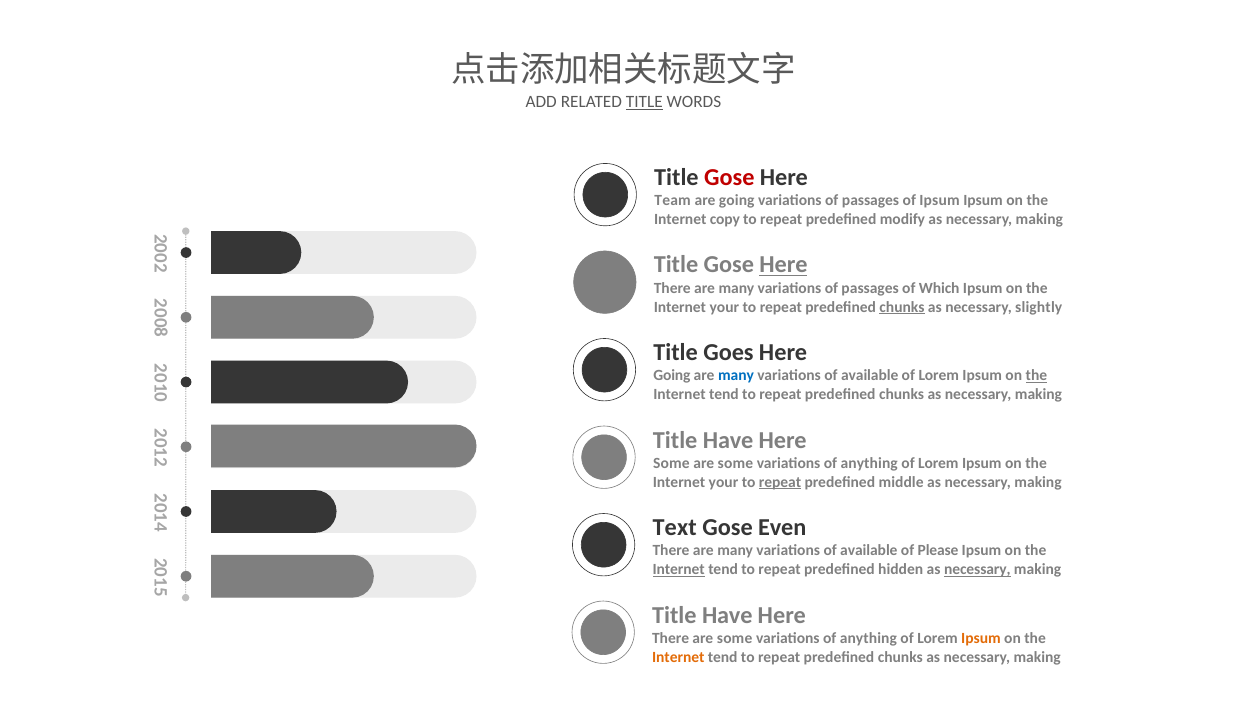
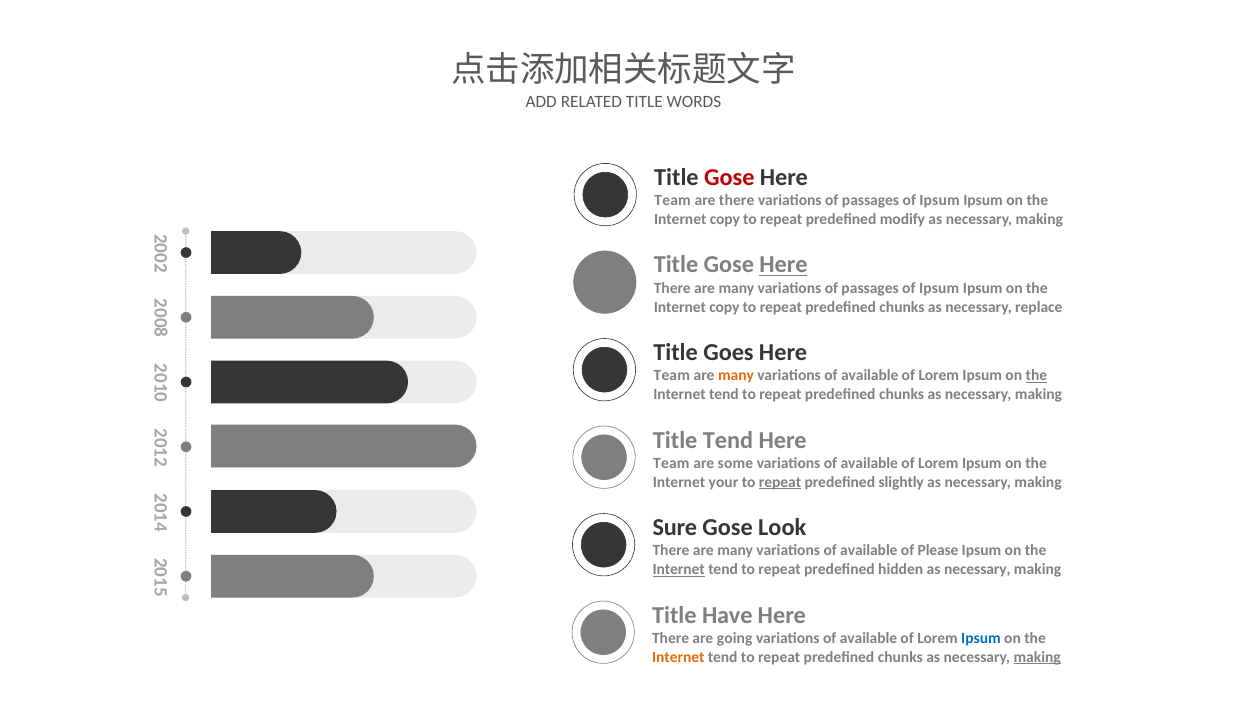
TITLE underline: present -> none (644, 102)
are going: going -> there (737, 201)
Which: Which -> Ipsum (939, 288)
your: your -> copy (724, 307)
chunks underline: present -> none (902, 307)
slightly: slightly -> replace (1039, 307)
Going: Going -> Team (672, 376)
many colour: blue -> orange (736, 376)
Have: Have -> Tend (728, 440)
Some: Some -> Team (671, 463)
anything: anything -> available (869, 463)
middle: middle -> slightly (901, 482)
Text: Text -> Sure (675, 527)
Even: Even -> Look (782, 527)
necessary underline: present -> none (977, 569)
There are some: some -> going (735, 638)
anything: anything -> available (868, 638)
Ipsum colour: orange -> blue (981, 638)
making underline: none -> present (1037, 657)
